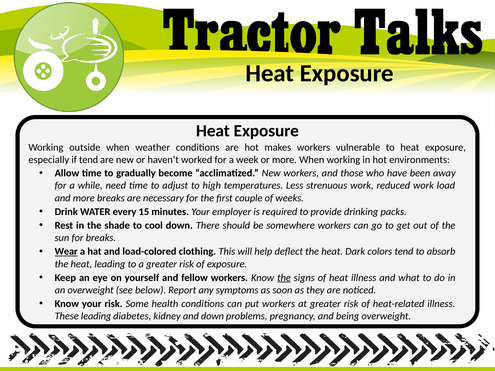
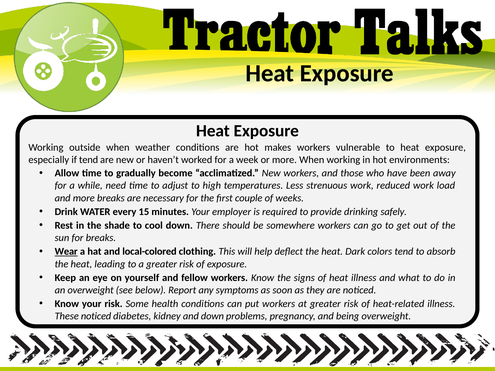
packs: packs -> safely (394, 212)
load-colored: load-colored -> local-colored (149, 252)
the underline: present -> none (284, 278)
These leading: leading -> noticed (96, 316)
